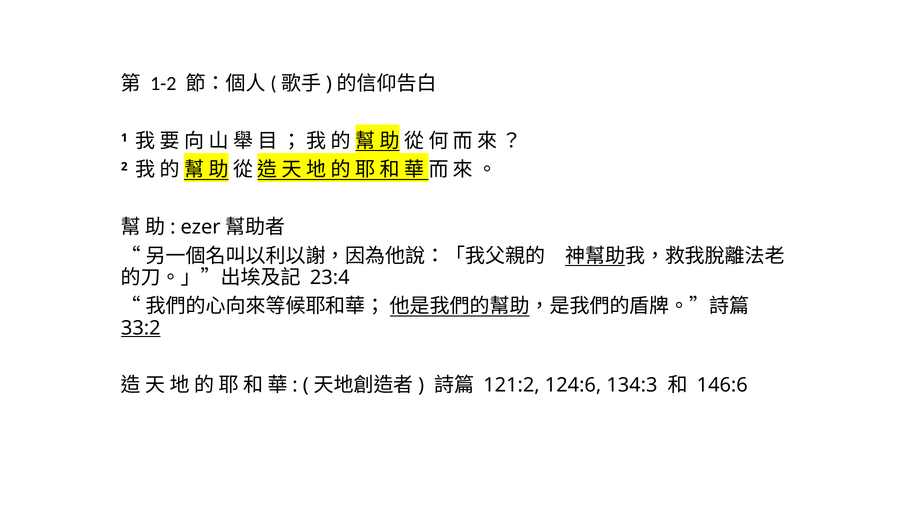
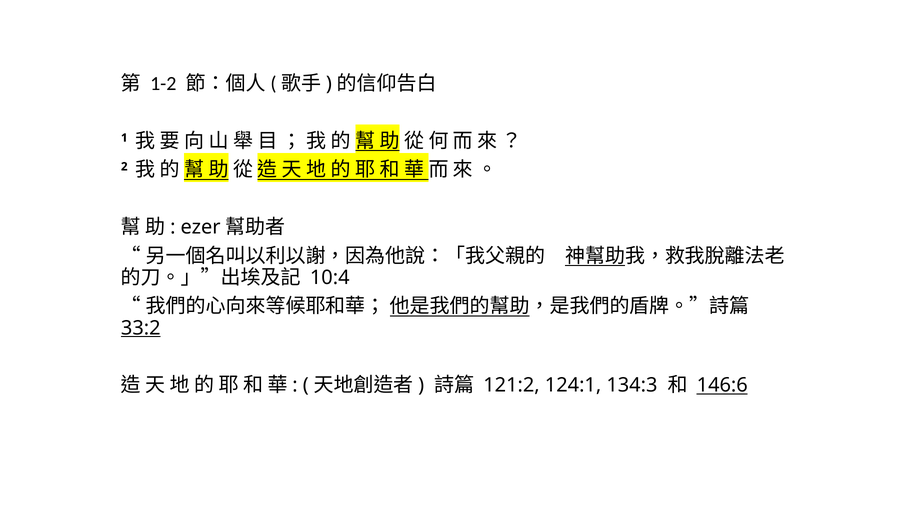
23:4: 23:4 -> 10:4 (330, 277)
124:6: 124:6 -> 124:1 (573, 385)
146:6 underline: none -> present (722, 385)
